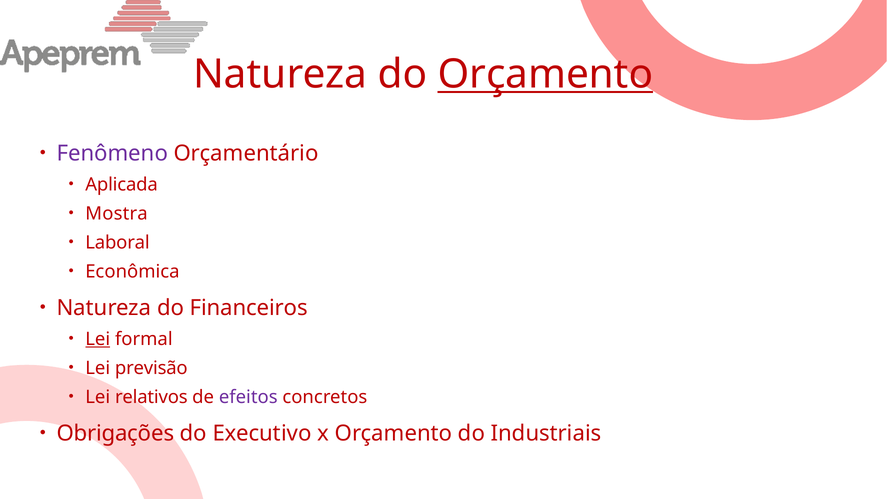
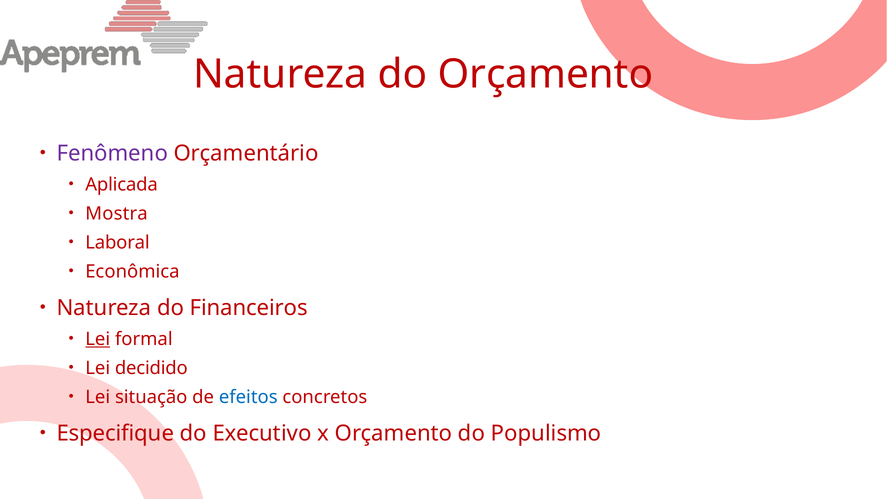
Orçamento underline: present -> none (545, 75)
previsão: previsão -> decidido (151, 368)
relativos: relativos -> situação (151, 397)
efeitos colour: purple -> blue (248, 397)
Obrigações: Obrigações -> Especifique (115, 434)
Industriais: Industriais -> Populismo (546, 434)
